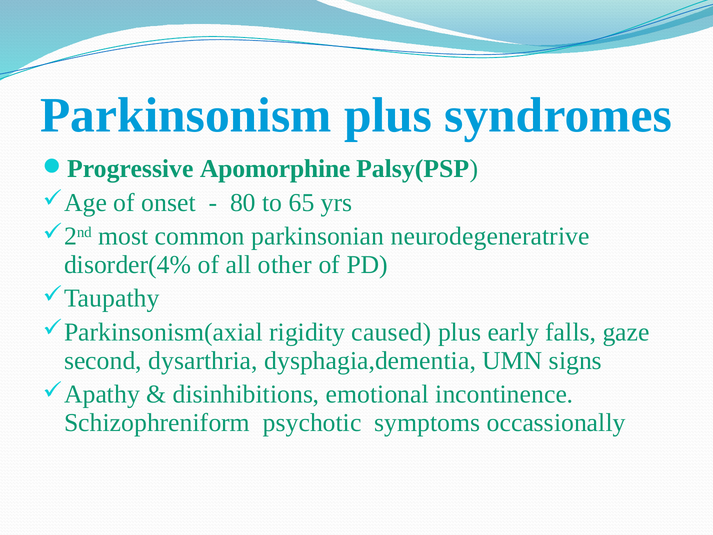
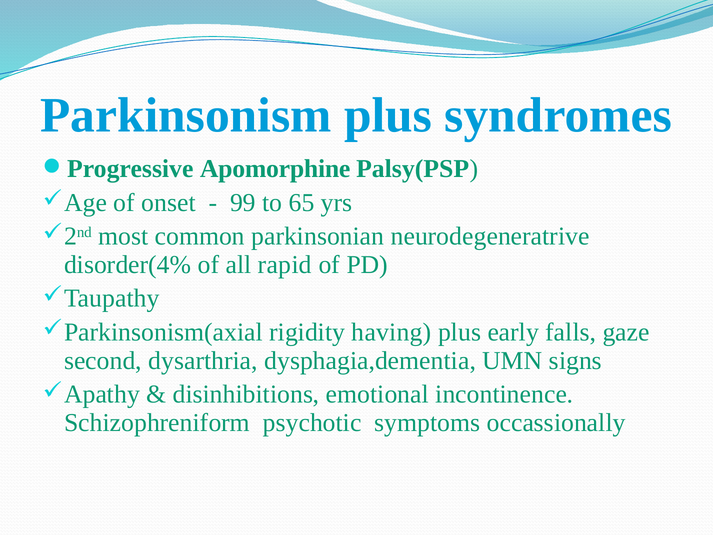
80: 80 -> 99 (243, 203)
other: other -> rapid (285, 265)
caused: caused -> having (391, 332)
